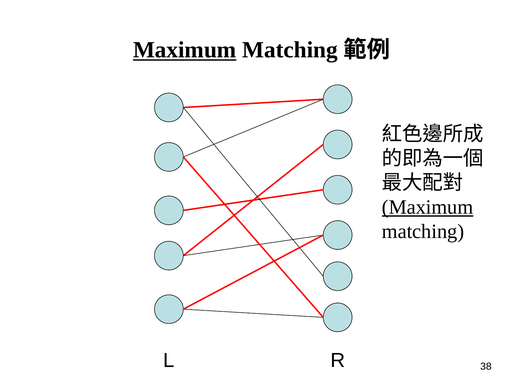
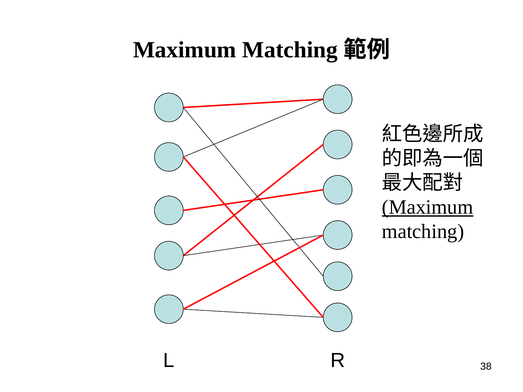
Maximum underline: present -> none (185, 50)
